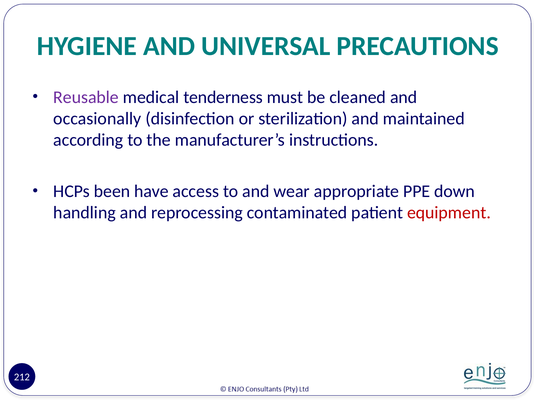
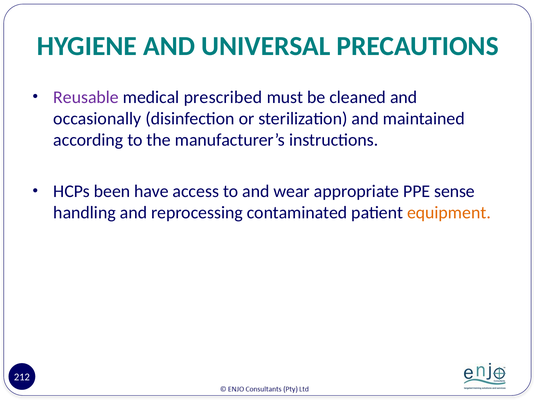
tenderness: tenderness -> prescribed (223, 97)
down: down -> sense (455, 192)
equipment colour: red -> orange (449, 213)
